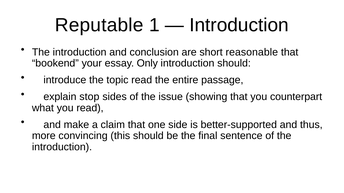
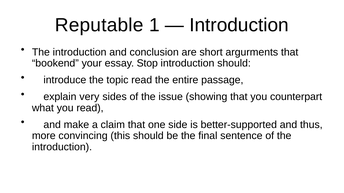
reasonable: reasonable -> argurments (252, 52)
Only: Only -> Stop (147, 63)
stop: stop -> very (89, 97)
